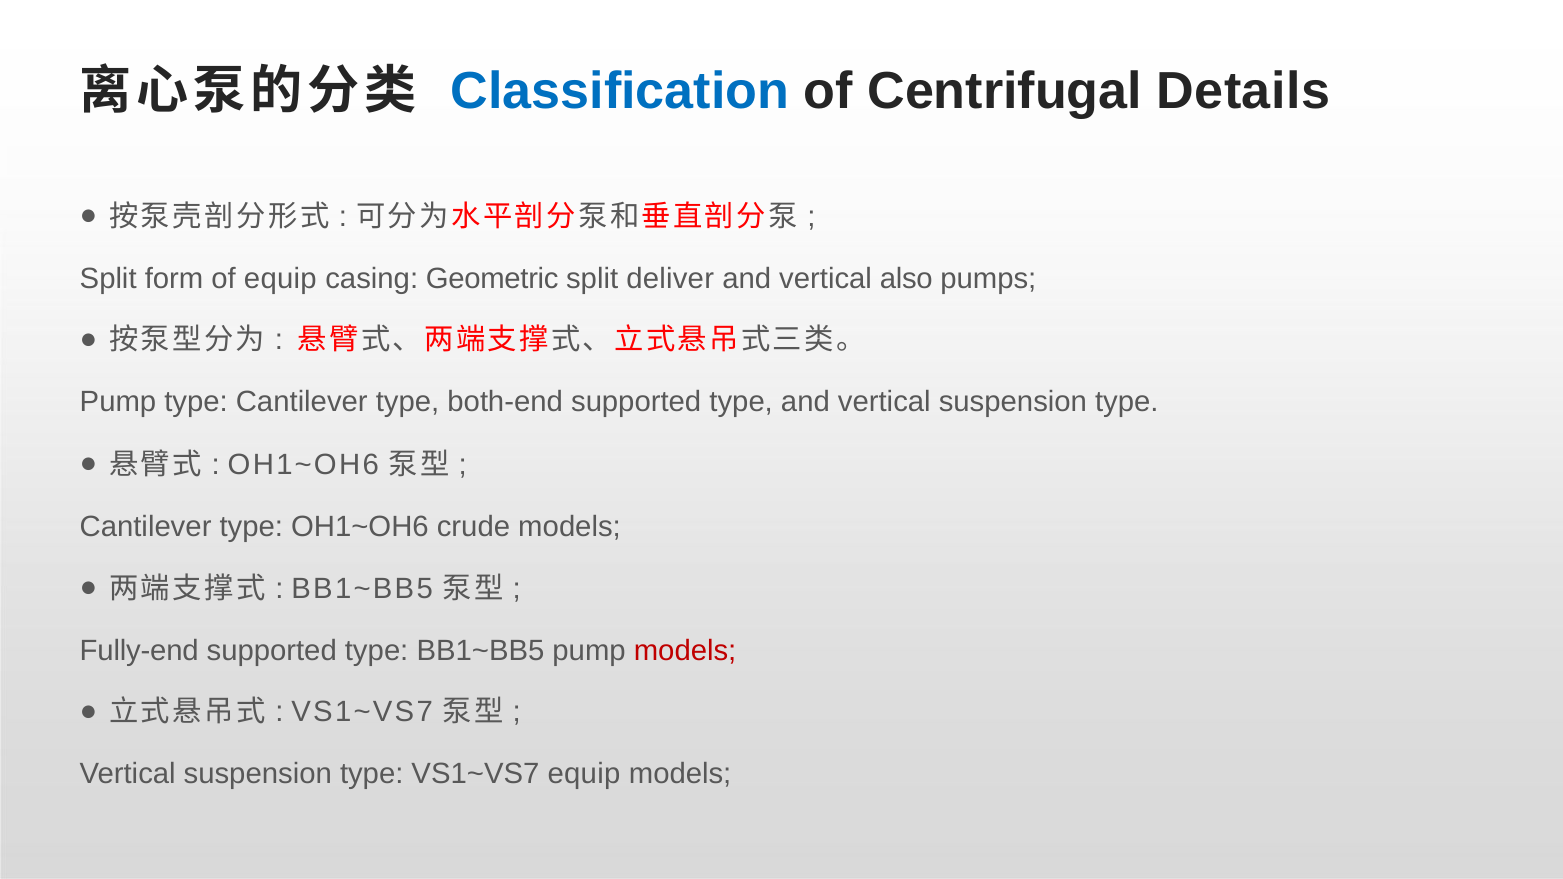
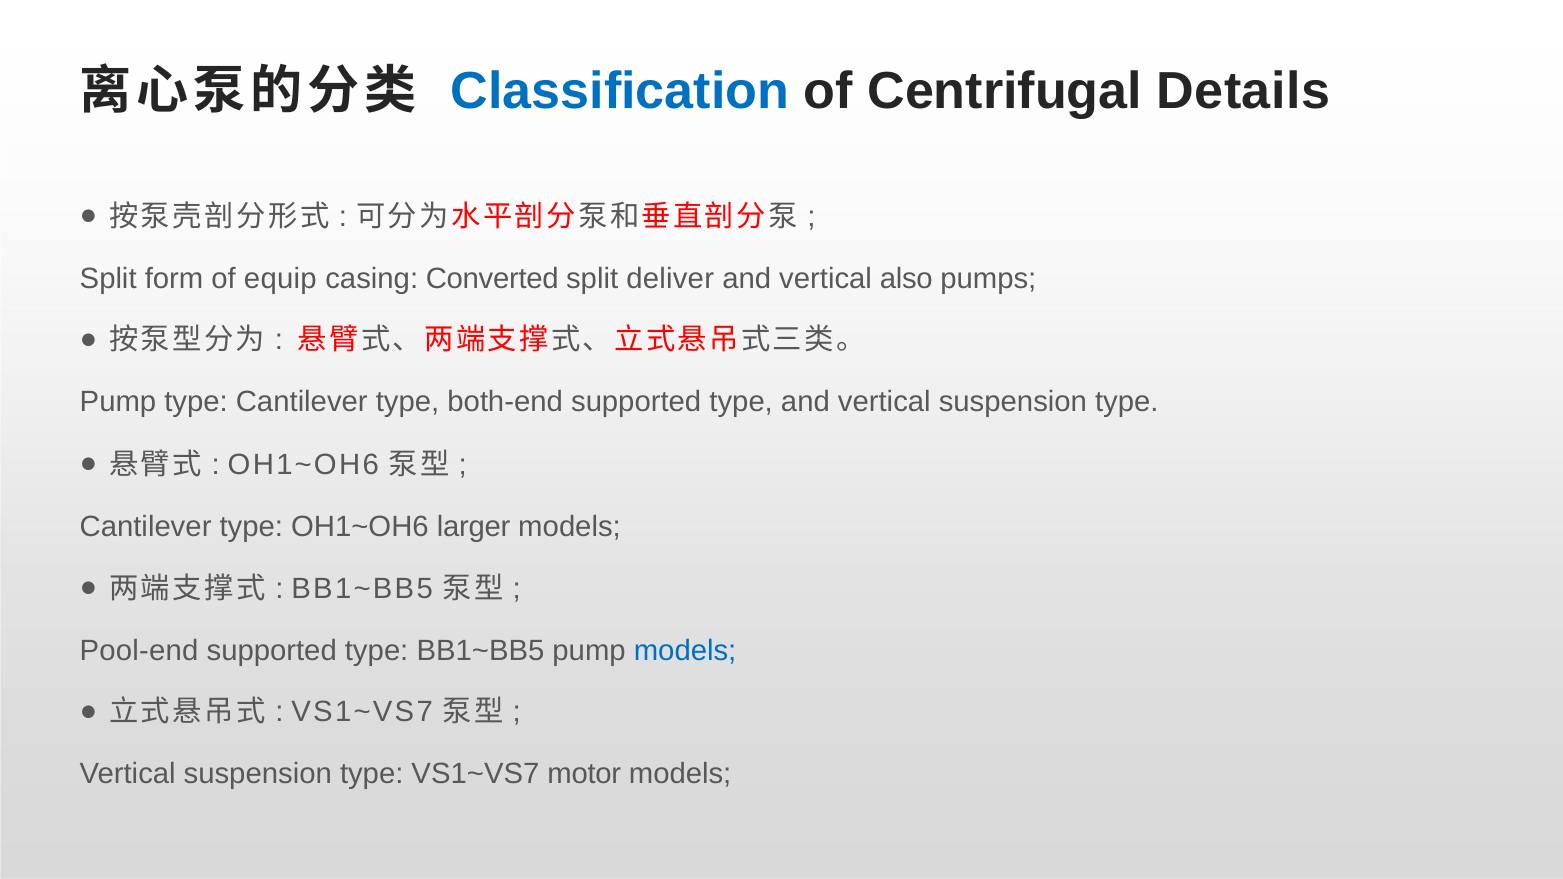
Geometric: Geometric -> Converted (492, 279)
crude: crude -> larger (474, 527)
Fully-end: Fully-end -> Pool-end (139, 651)
models colour: red -> blue (685, 651)
VS1~VS7 equip: equip -> motor (584, 774)
